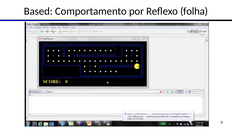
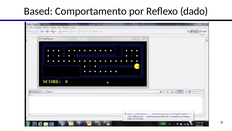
folha: folha -> dado (194, 11)
